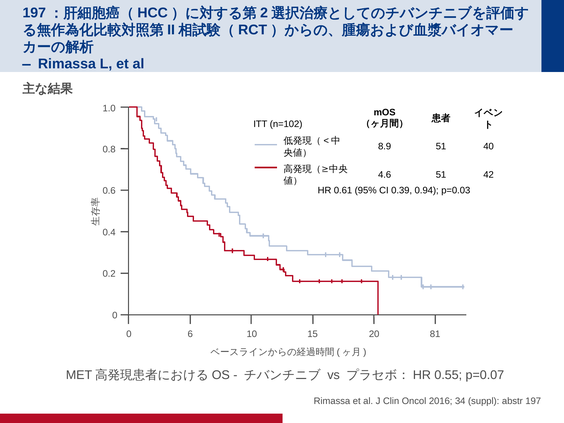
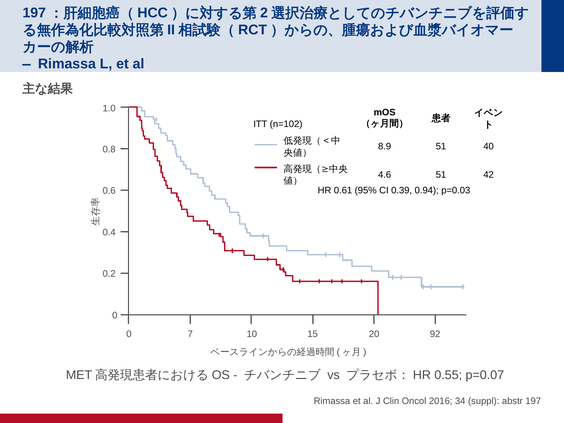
6: 6 -> 7 (190, 334)
81: 81 -> 92 (435, 334)
